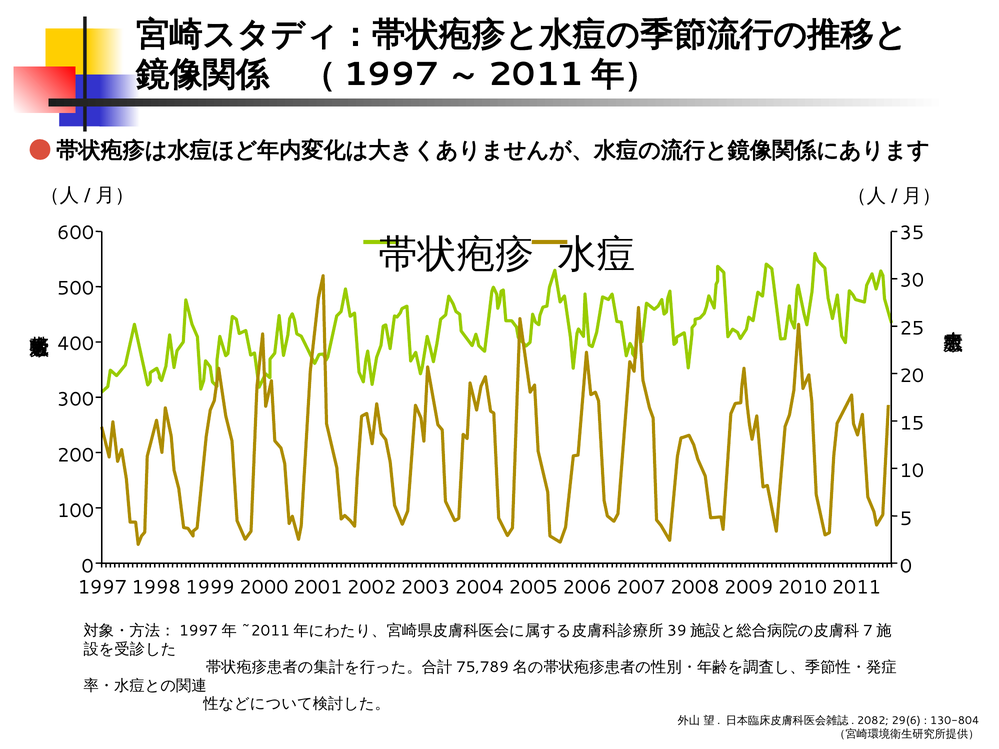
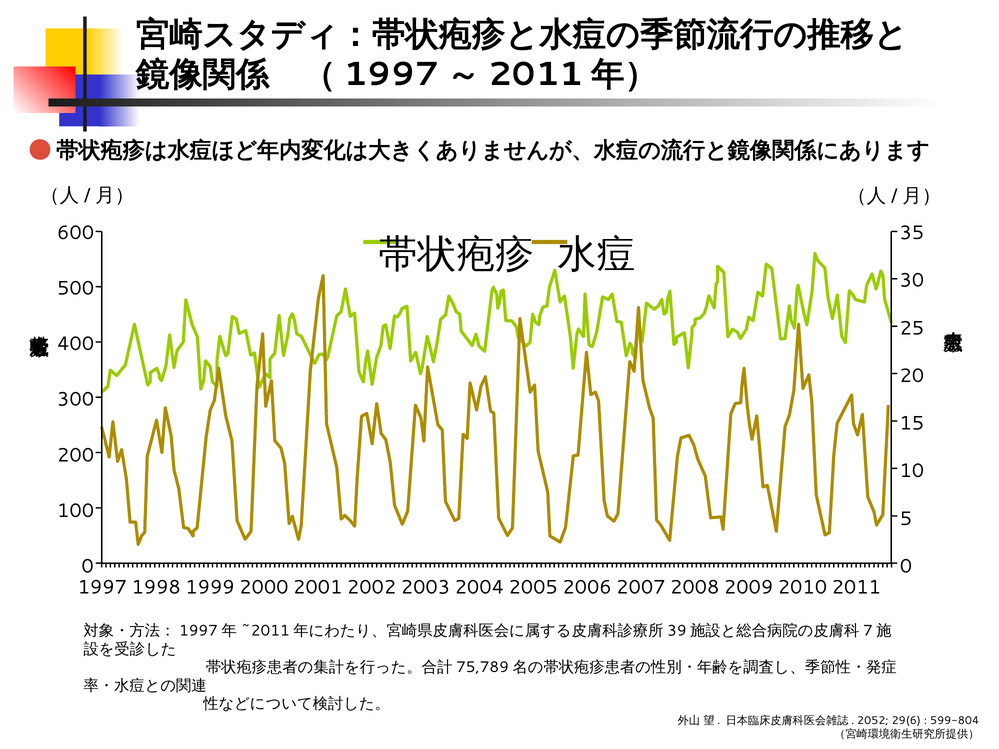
2082: 2082 -> 2052 (873, 721)
130-804: 130-804 -> 599-804 (955, 721)
